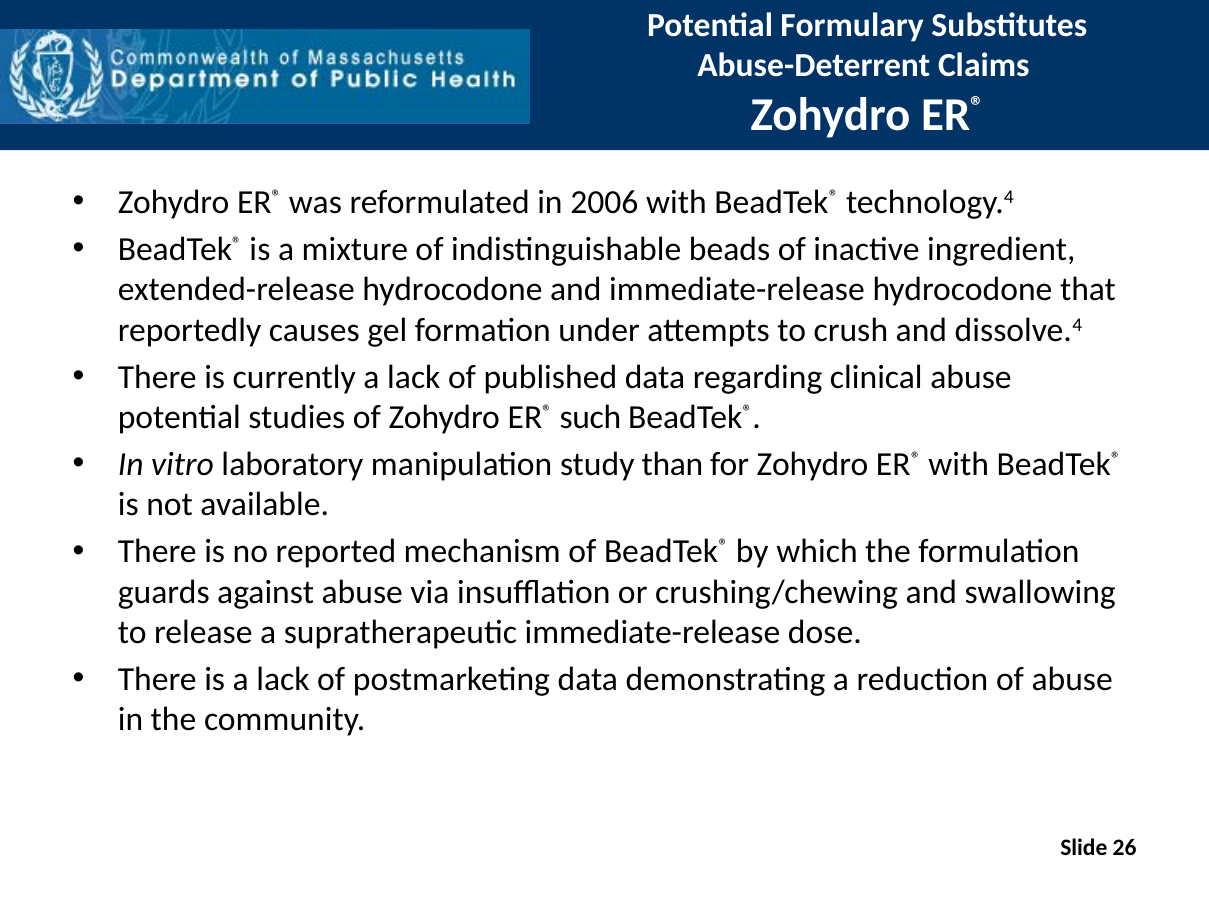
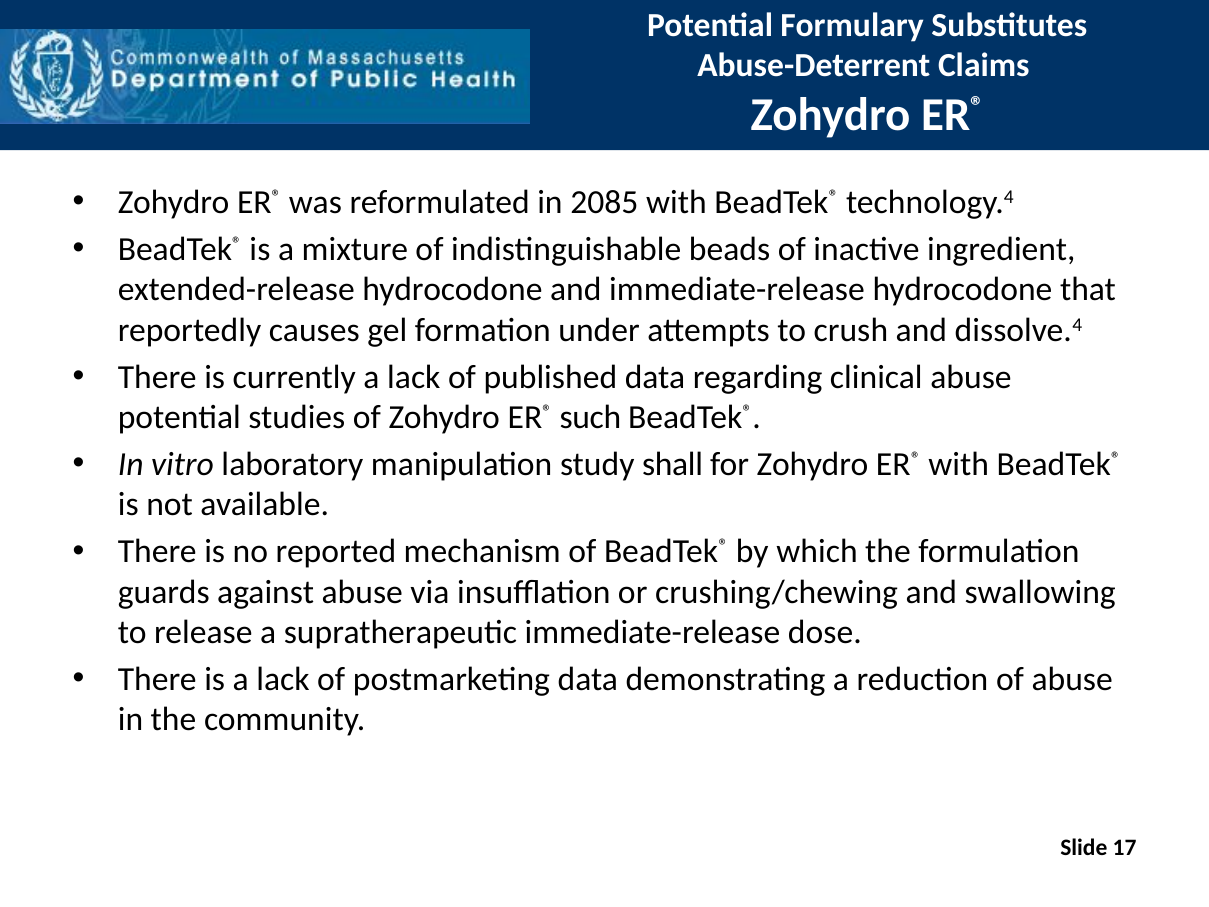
2006: 2006 -> 2085 (604, 202)
than: than -> shall (673, 464)
26: 26 -> 17 (1125, 848)
